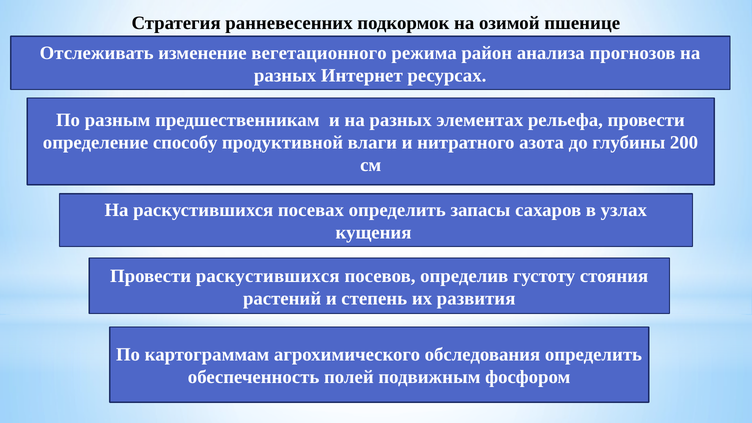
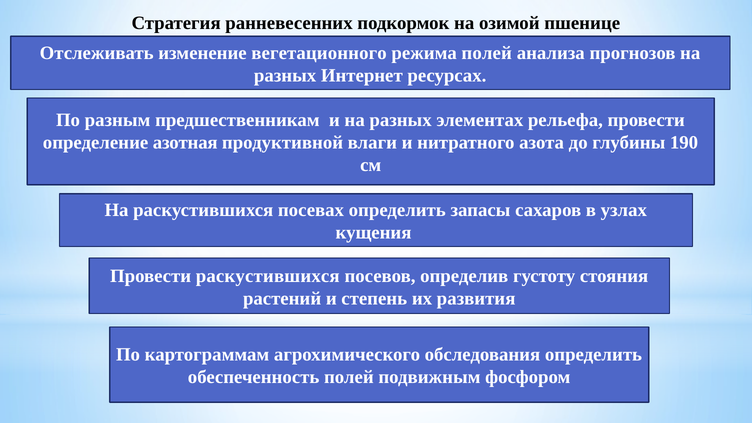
режима район: район -> полей (487, 53)
способу: способу -> азотная (185, 143)
200: 200 -> 190 (684, 143)
